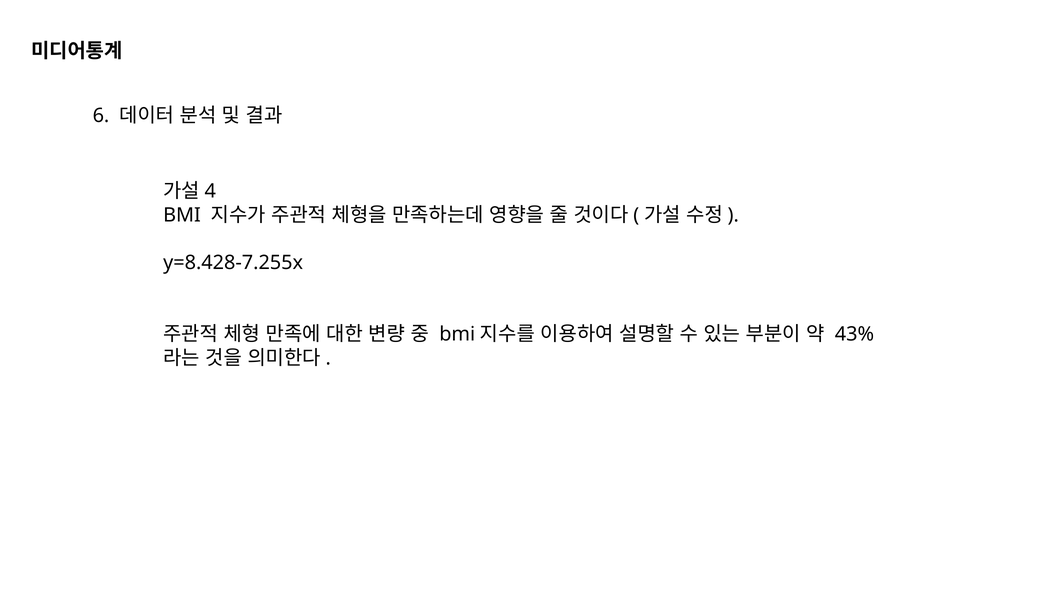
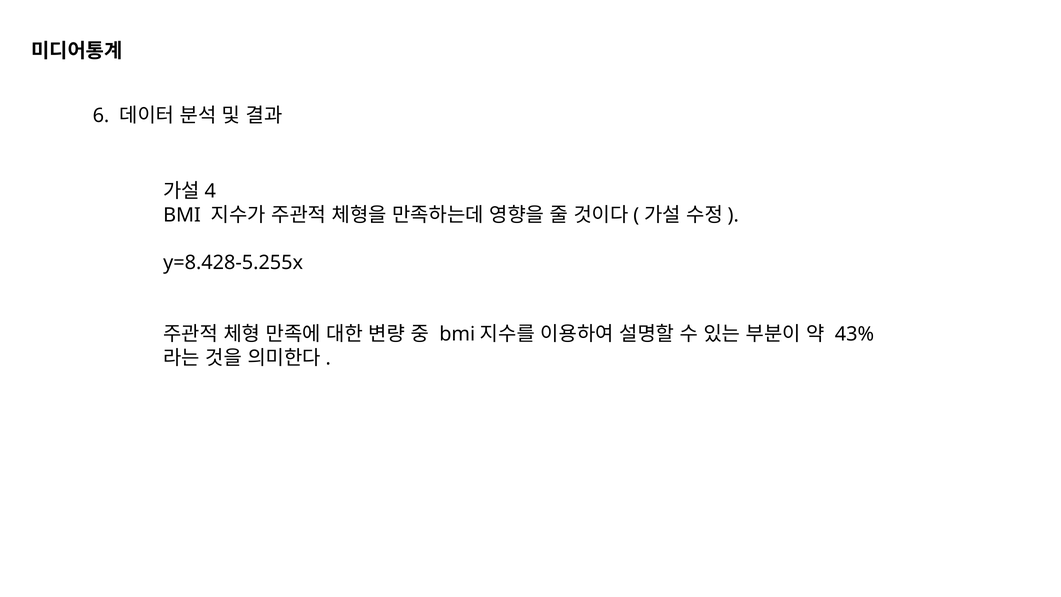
y=8.428-7.255x: y=8.428-7.255x -> y=8.428-5.255x (233, 263)
